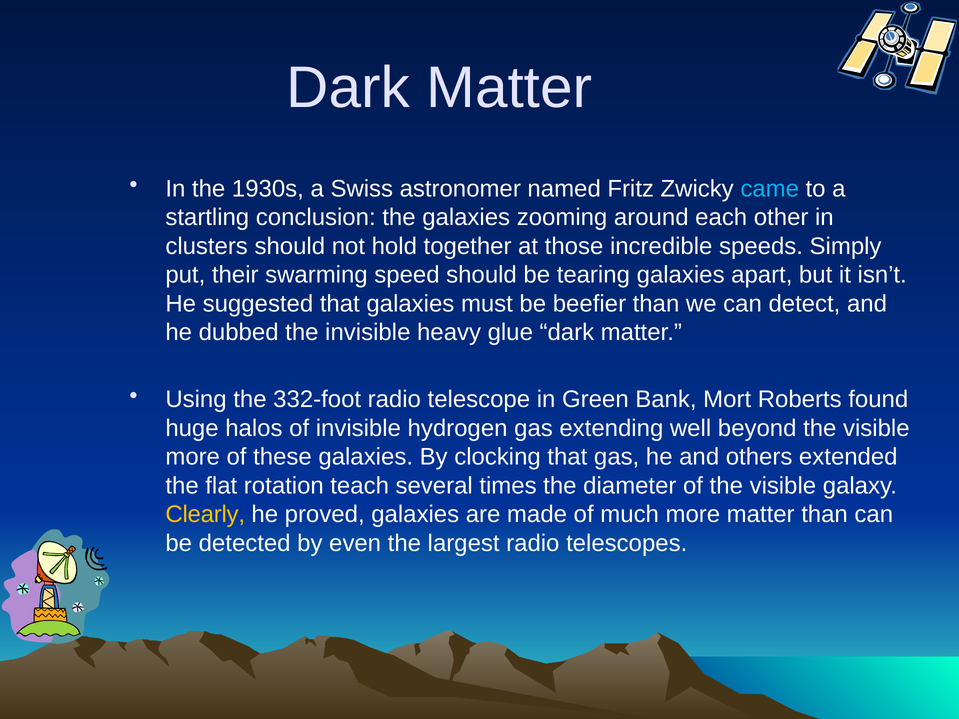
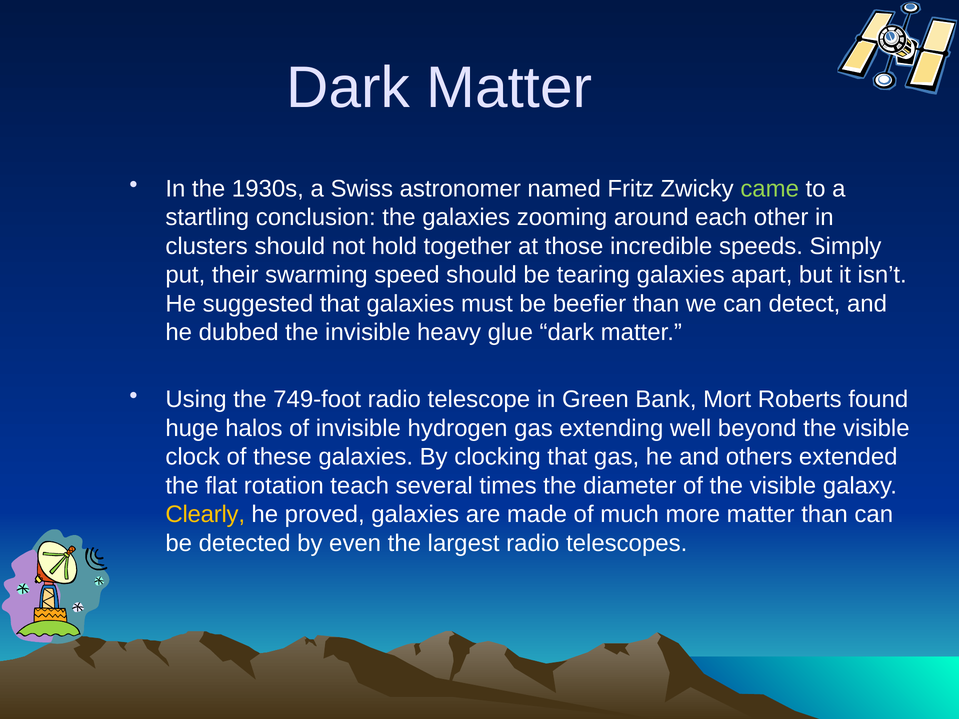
came colour: light blue -> light green (770, 189)
332-foot: 332-foot -> 749-foot (317, 400)
more: more -> clock (193, 457)
